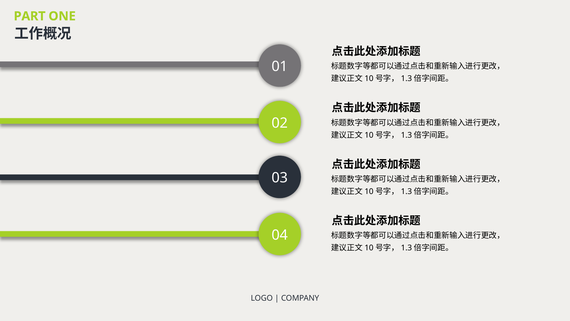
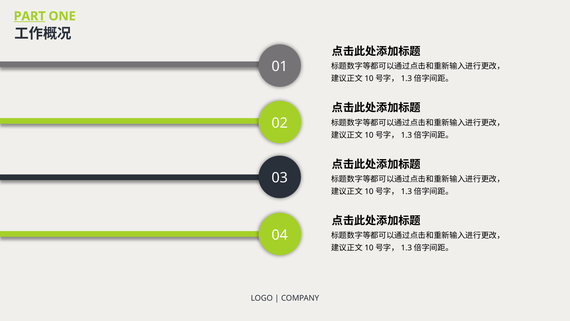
PART underline: none -> present (30, 16)
